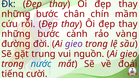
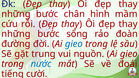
chín: chín -> hình (100, 14)
cành: cành -> sống (77, 34)
vàng: vàng -> đoàn (127, 34)
gieo colour: purple -> blue (74, 44)
